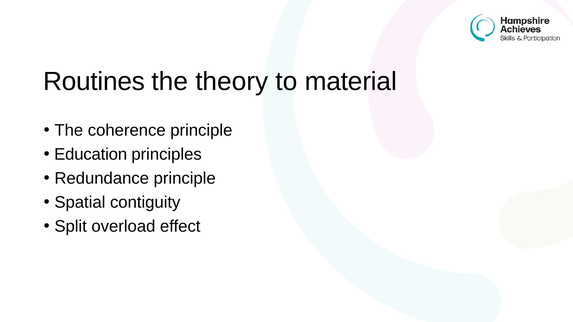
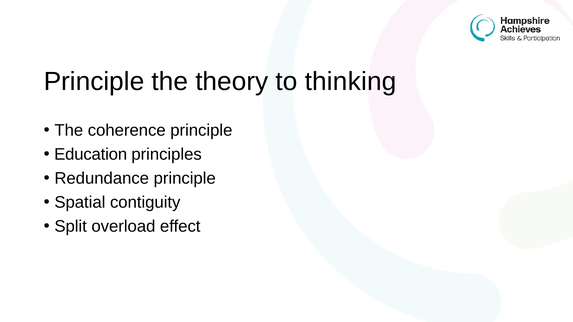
Routines: Routines -> Principle (94, 82)
material: material -> thinking (351, 82)
